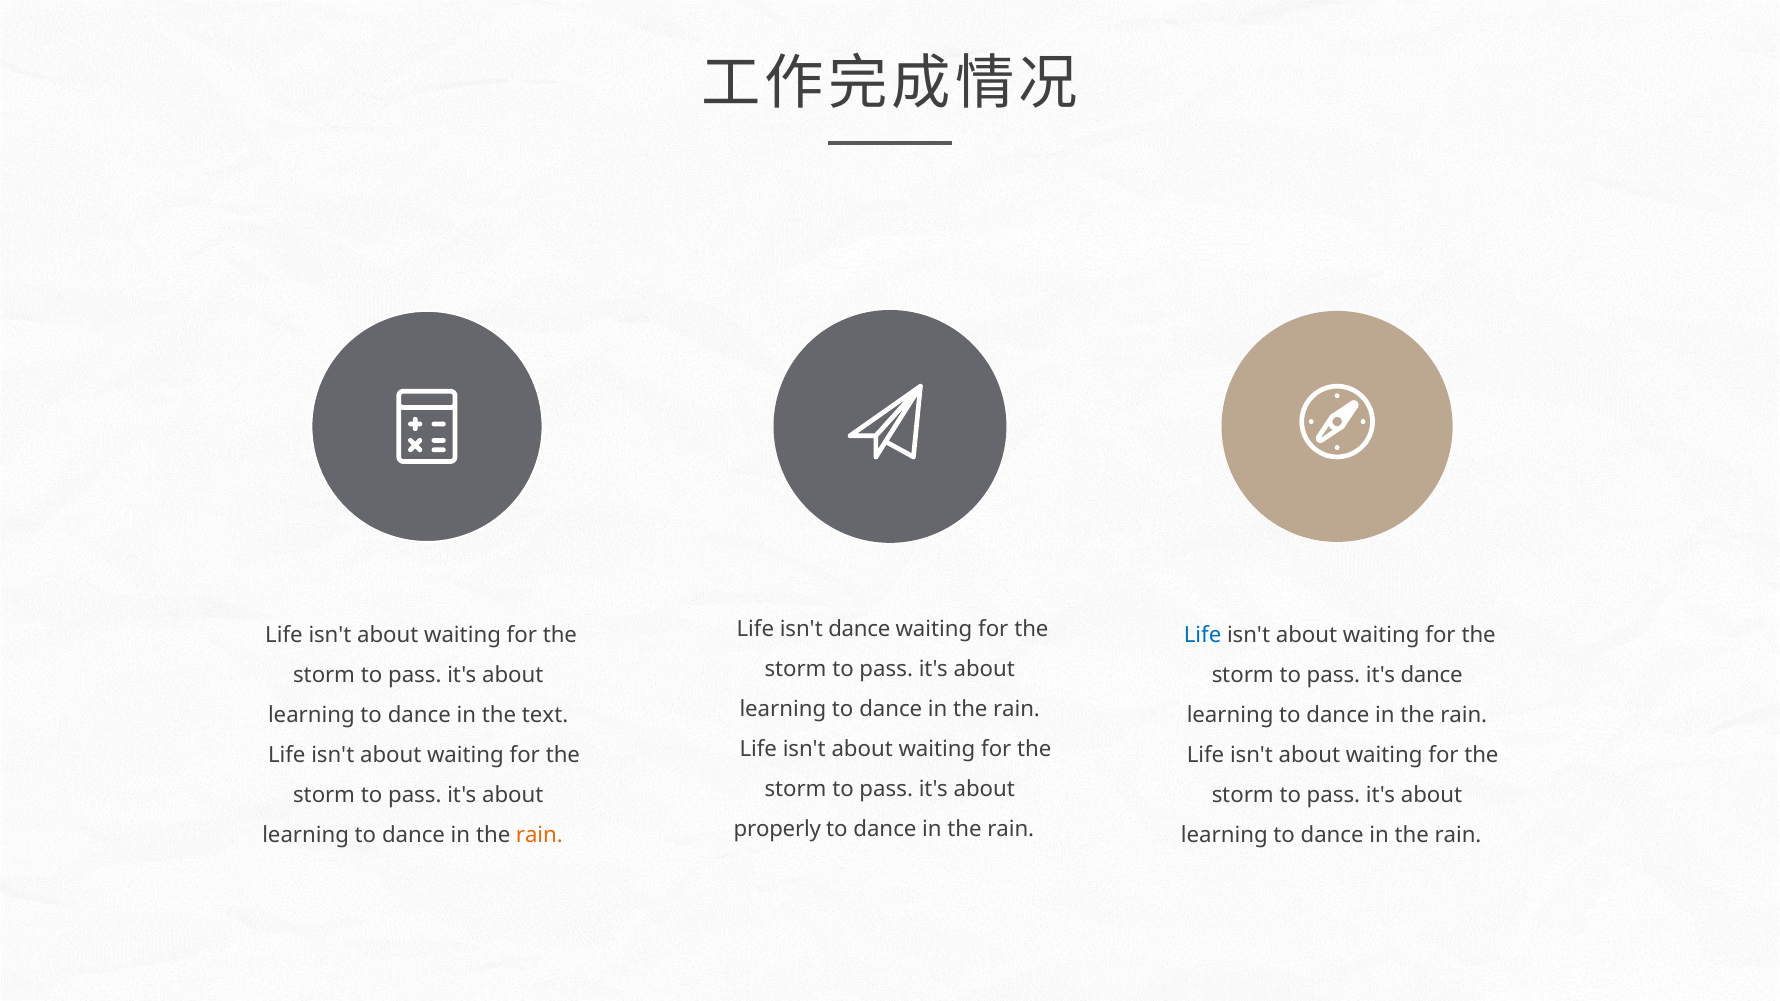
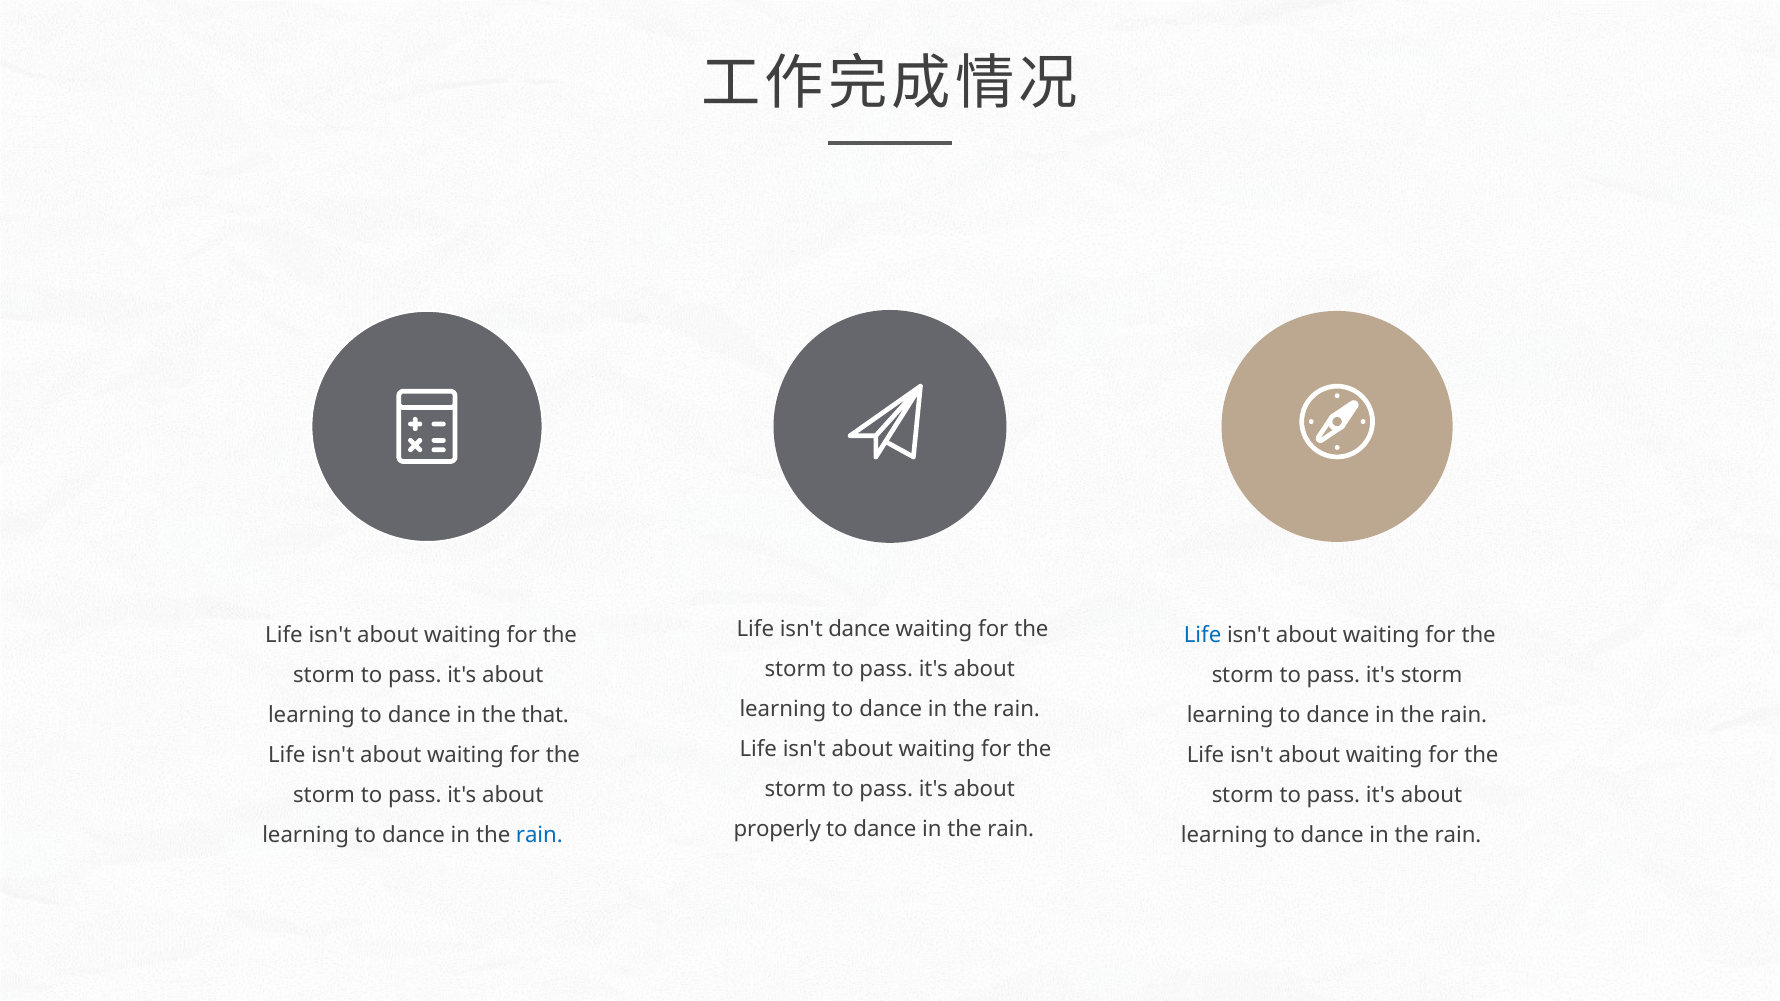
it's dance: dance -> storm (1432, 675)
text: text -> that (545, 715)
rain colour: orange -> blue (539, 836)
